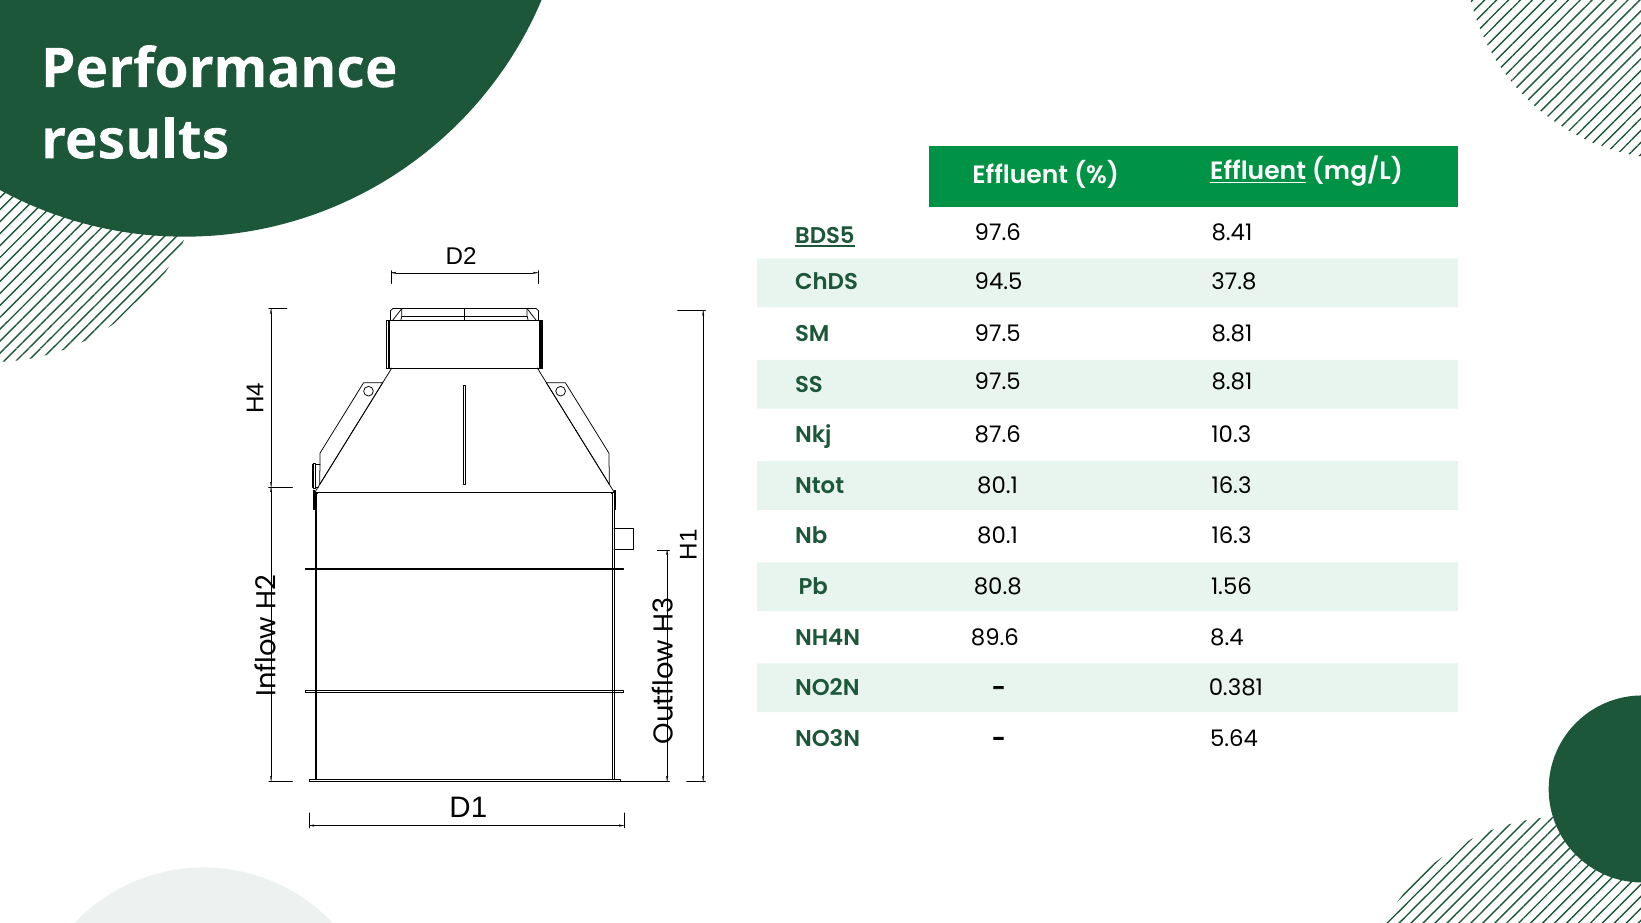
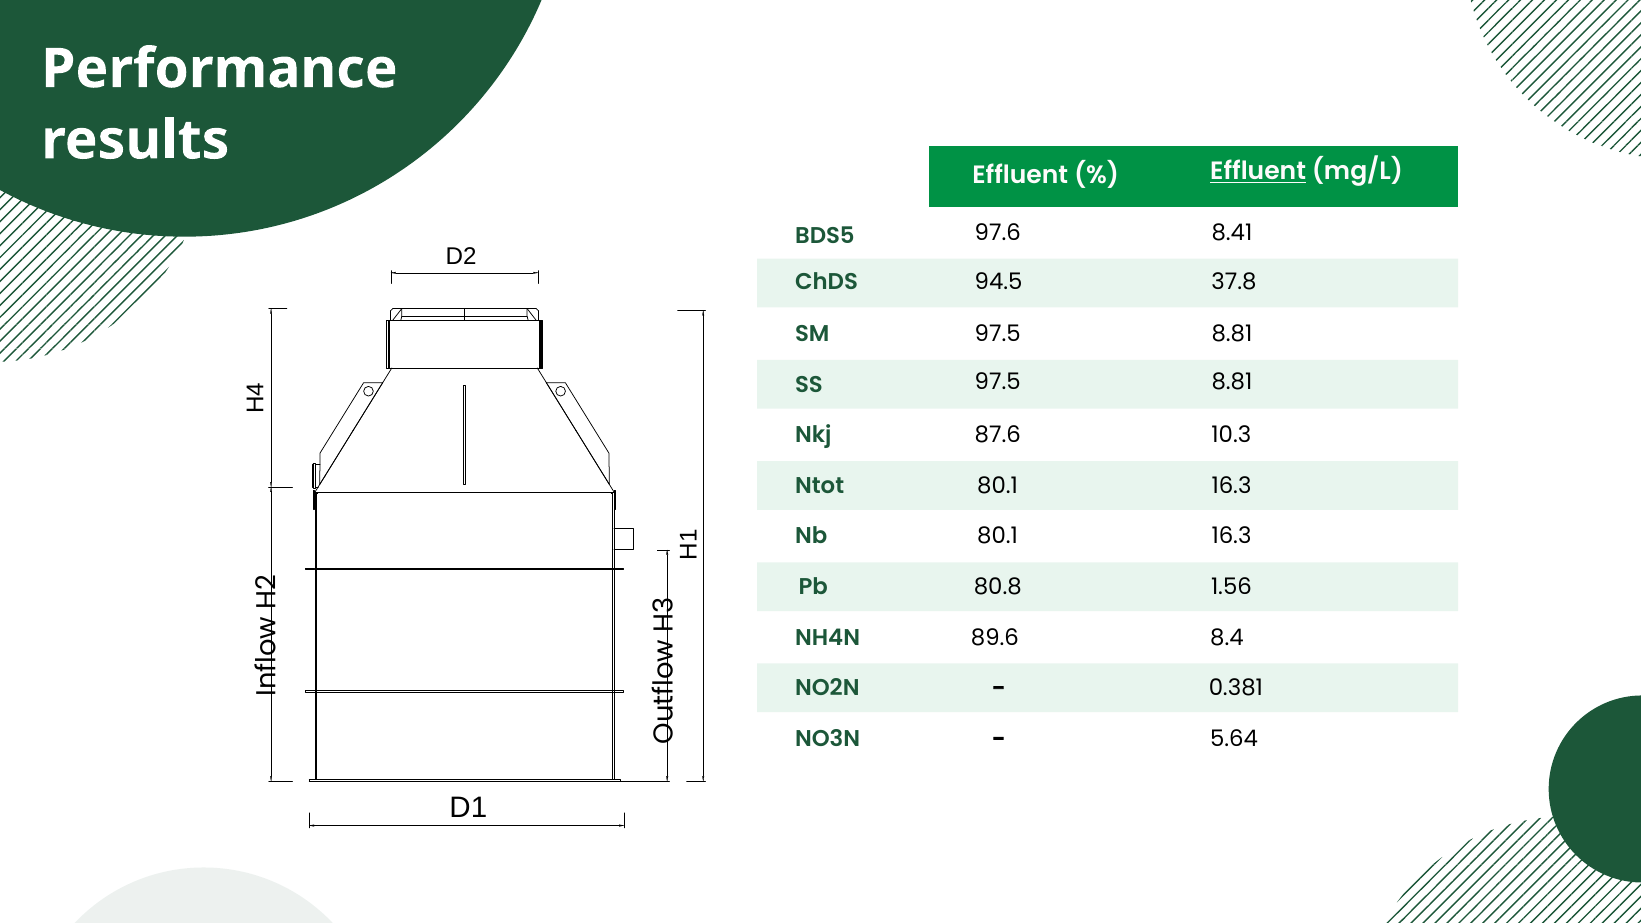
BDS5 underline: present -> none (825, 236)
